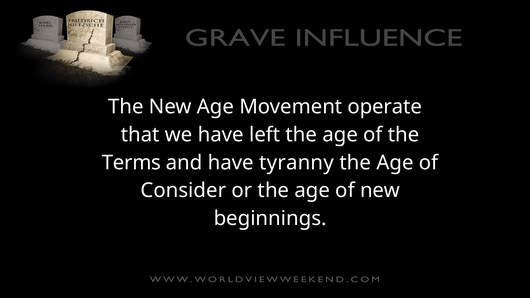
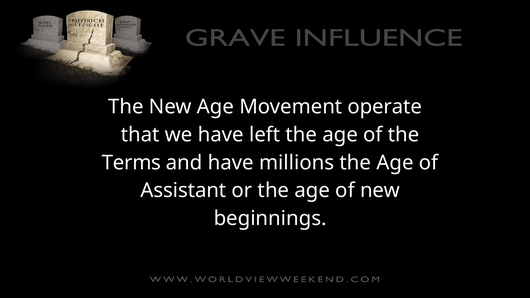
tyranny: tyranny -> millions (297, 163)
Consider: Consider -> Assistant (183, 191)
